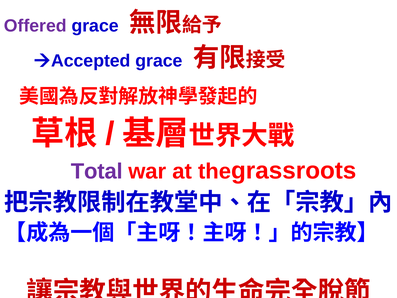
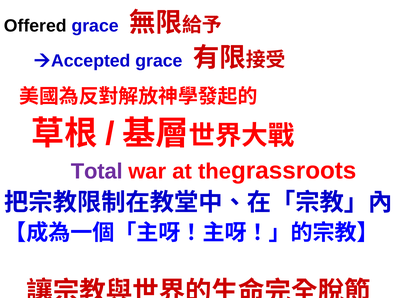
Offered colour: purple -> black (35, 26)
